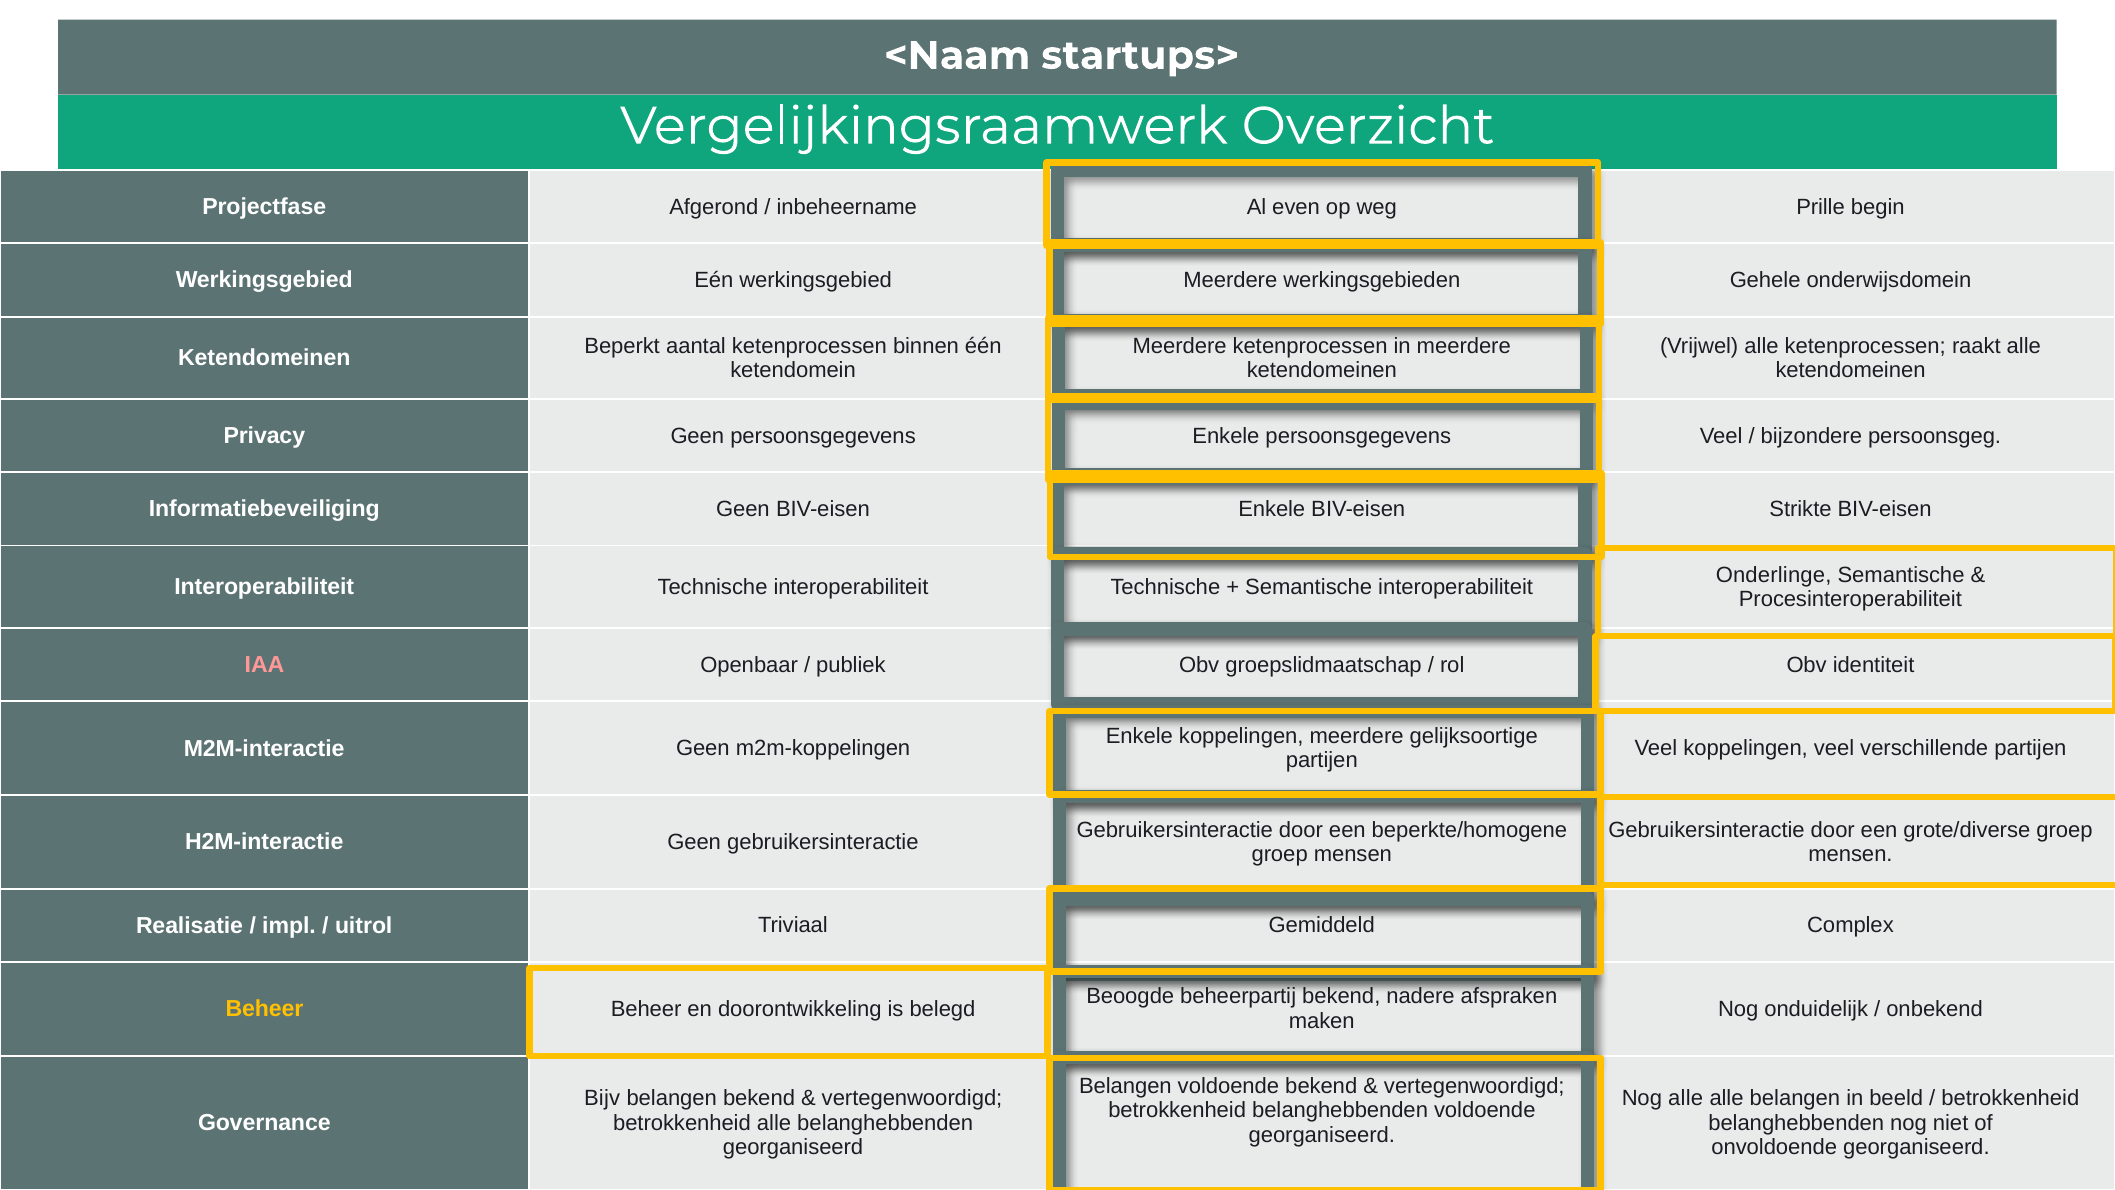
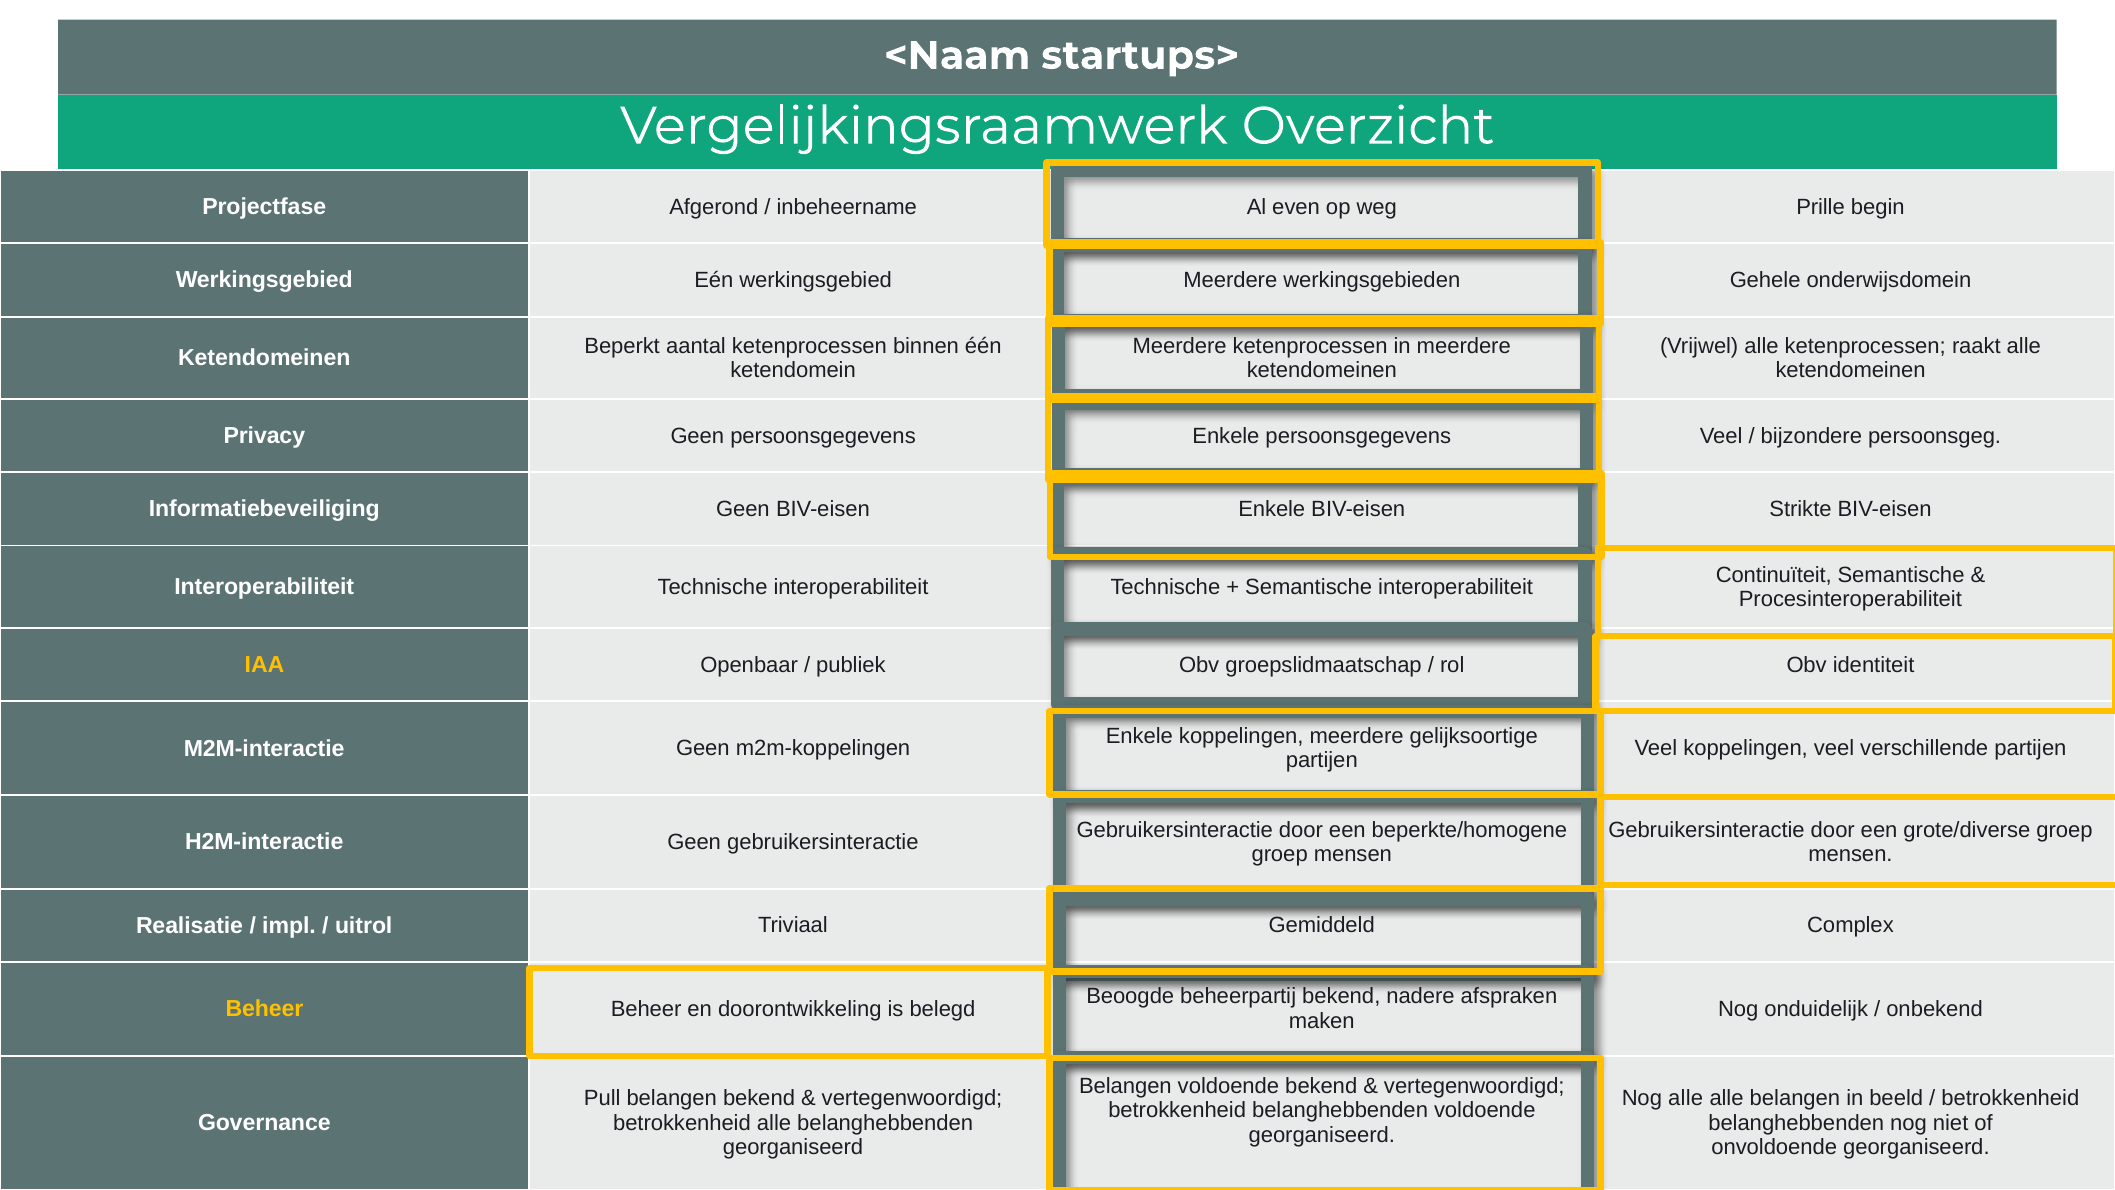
Onderlinge: Onderlinge -> Continuïteit (1774, 575)
IAA colour: pink -> yellow (265, 665)
Bijv: Bijv -> Pull (602, 1098)
